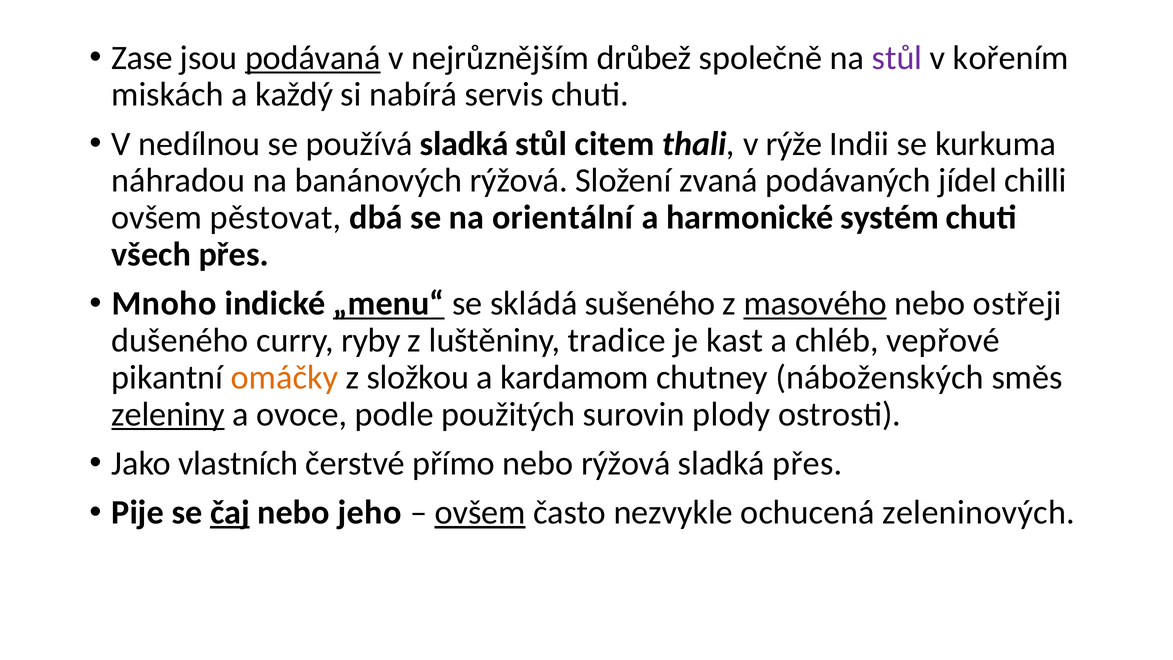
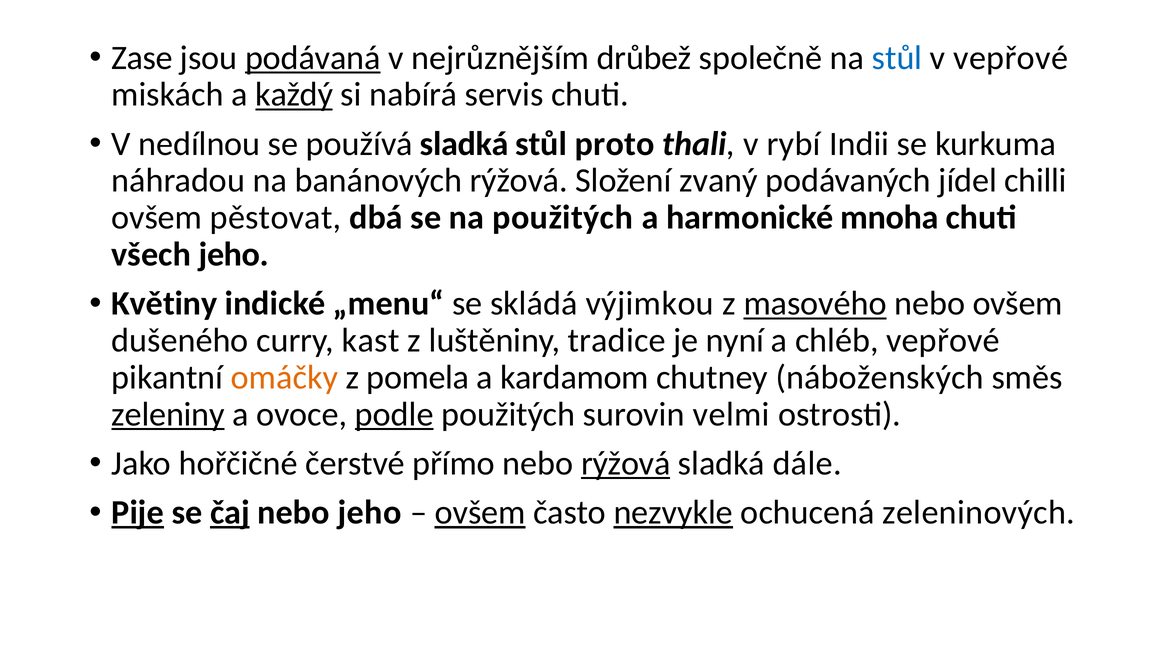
stůl colour: purple -> blue (897, 58)
v kořením: kořením -> vepřové (1011, 58)
každý underline: none -> present (294, 95)
citem: citem -> proto (615, 144)
rýže: rýže -> rybí (794, 144)
zvaná: zvaná -> zvaný (719, 181)
na orientální: orientální -> použitých (563, 218)
systém: systém -> mnoha (890, 218)
všech přes: přes -> jeho (234, 254)
Mnoho: Mnoho -> Květiny (164, 304)
„menu“ underline: present -> none (389, 304)
sušeného: sušeného -> výjimkou (650, 304)
nebo ostřeji: ostřeji -> ovšem (1018, 304)
ryby: ryby -> kast (371, 340)
kast: kast -> nyní (735, 340)
složkou: složkou -> pomela (418, 377)
podle underline: none -> present (394, 414)
plody: plody -> velmi (731, 414)
vlastních: vlastních -> hořčičné (238, 463)
rýžová underline: none -> present (626, 463)
sladká přes: přes -> dále (807, 463)
Pije underline: none -> present (138, 512)
nezvykle underline: none -> present (673, 512)
